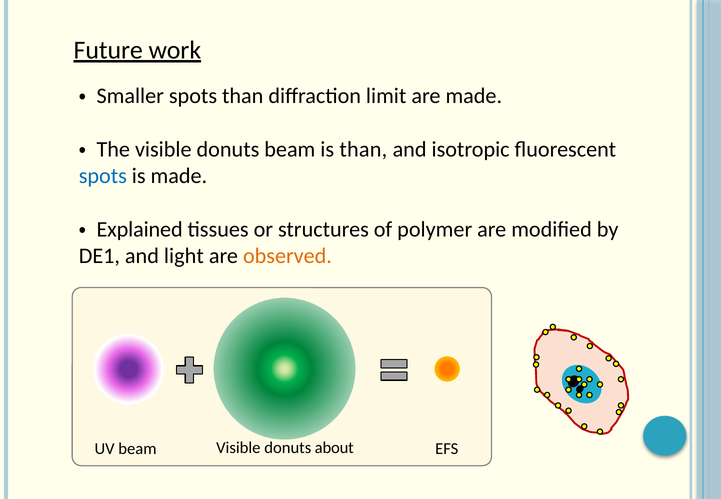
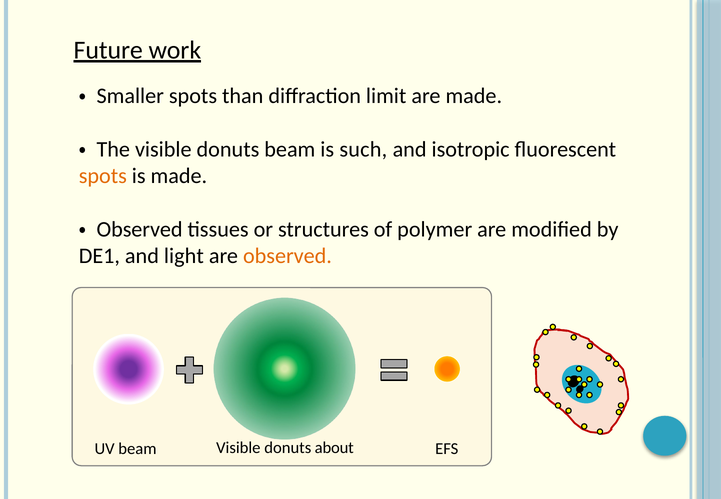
is than: than -> such (363, 149)
spots colour: blue -> orange (103, 176)
Explained: Explained -> Observed (140, 229)
